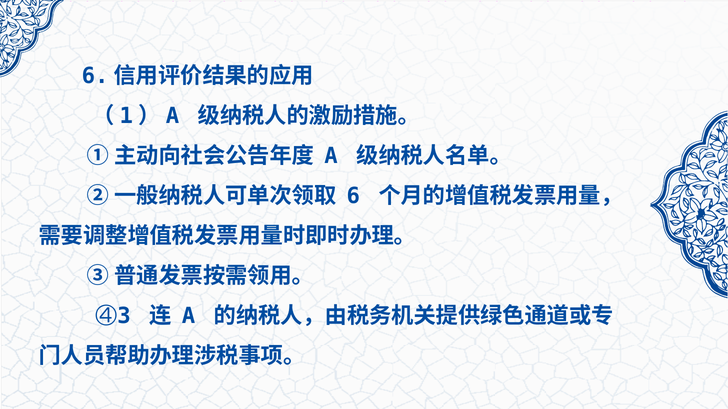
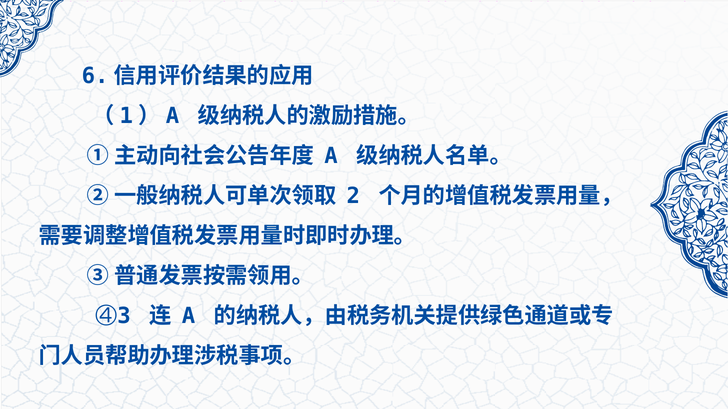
6: 6 -> 2 (353, 196)
